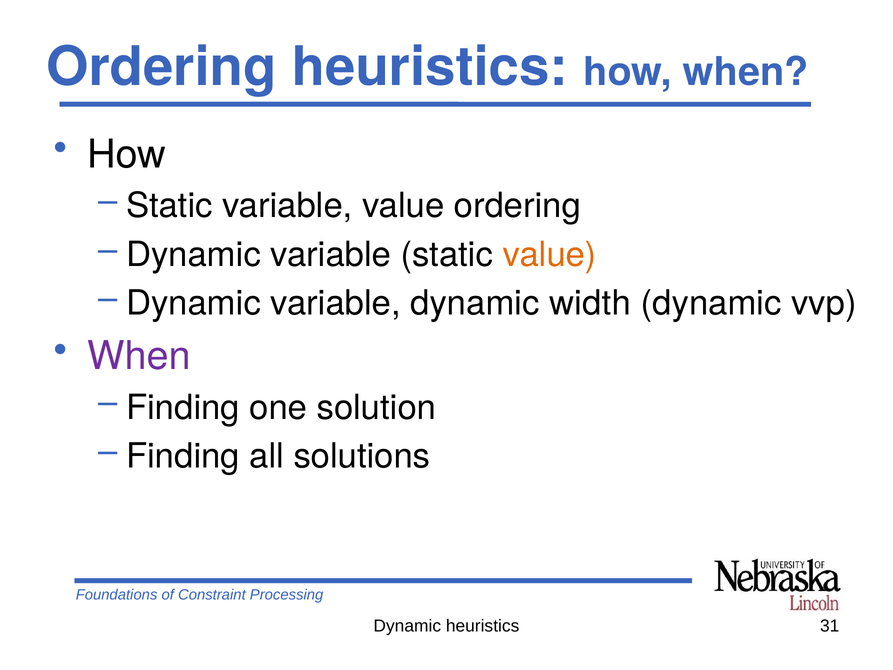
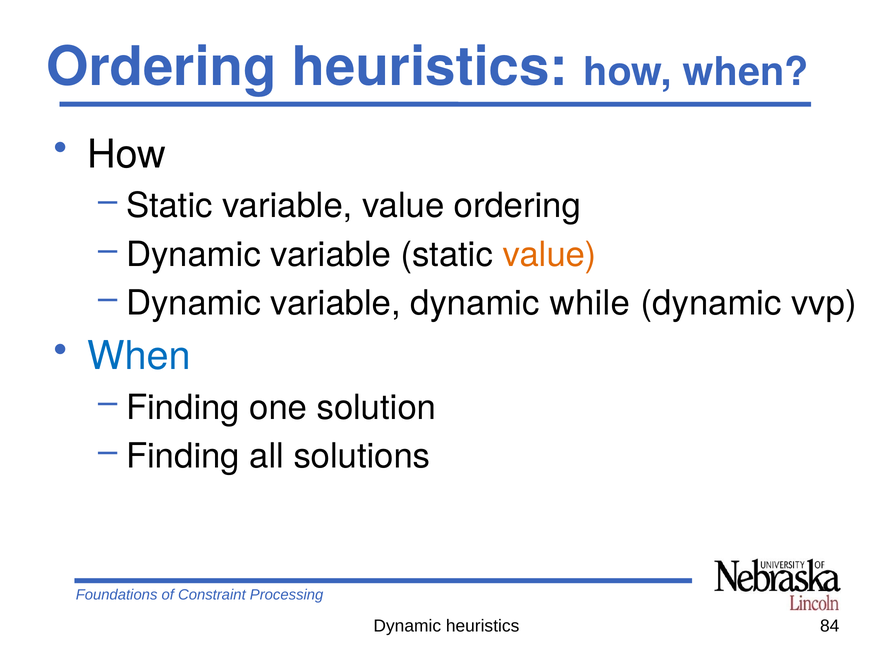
width: width -> while (590, 303)
When colour: purple -> blue (139, 356)
31: 31 -> 84 (830, 626)
